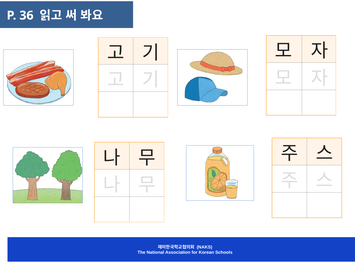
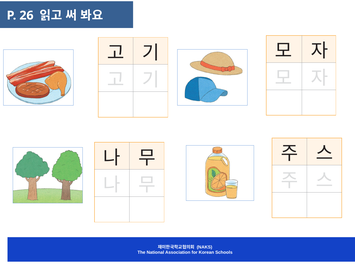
36: 36 -> 26 (26, 15)
